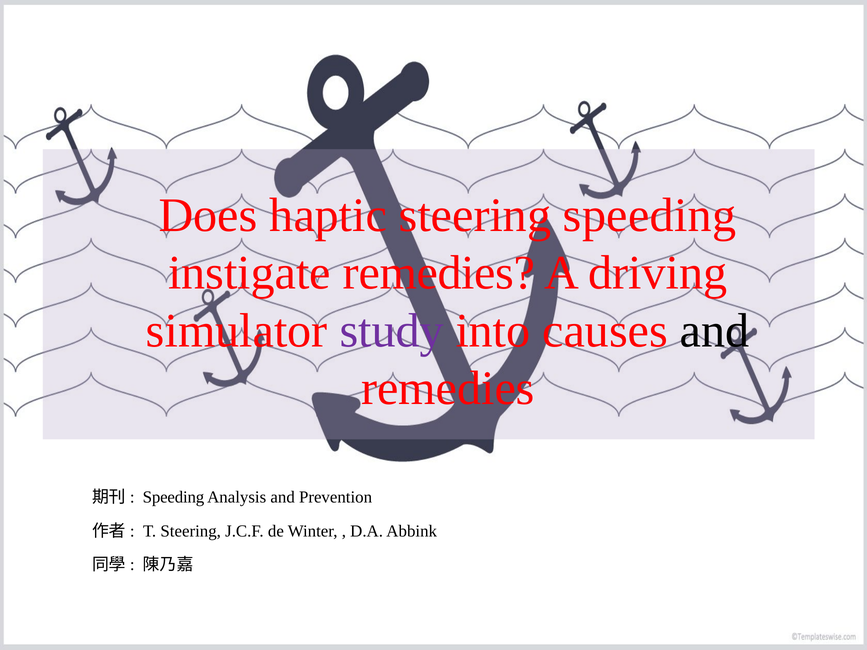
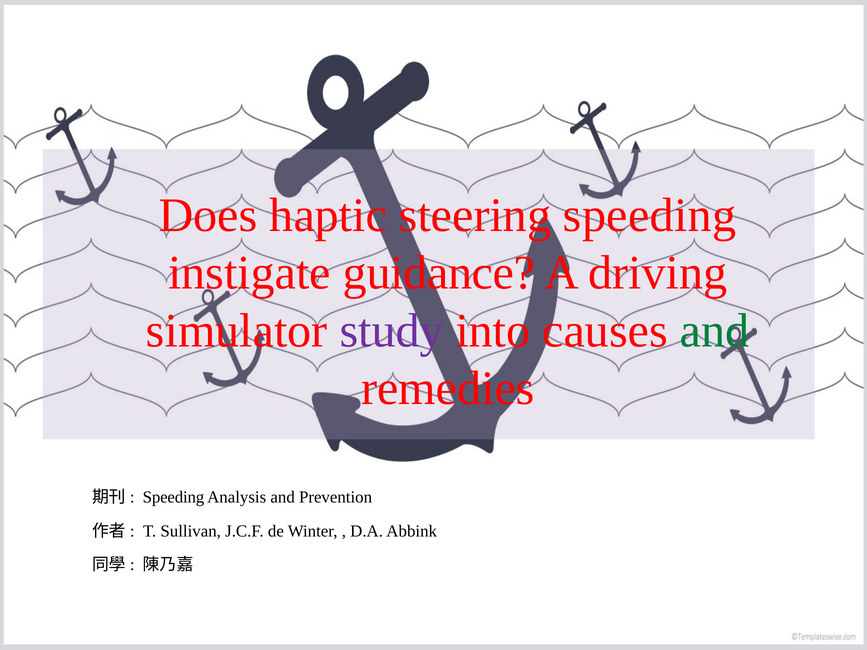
instigate remedies: remedies -> guidance (439, 273)
and colour: black -> green (714, 331)
T Steering: Steering -> Sullivan (191, 531)
